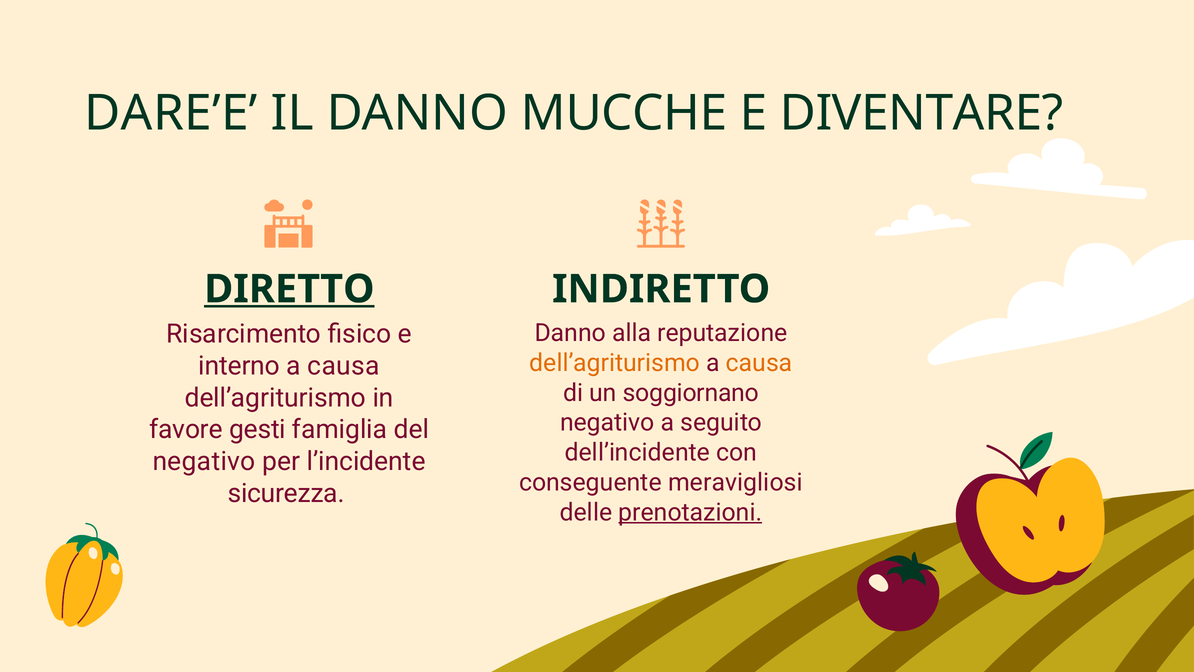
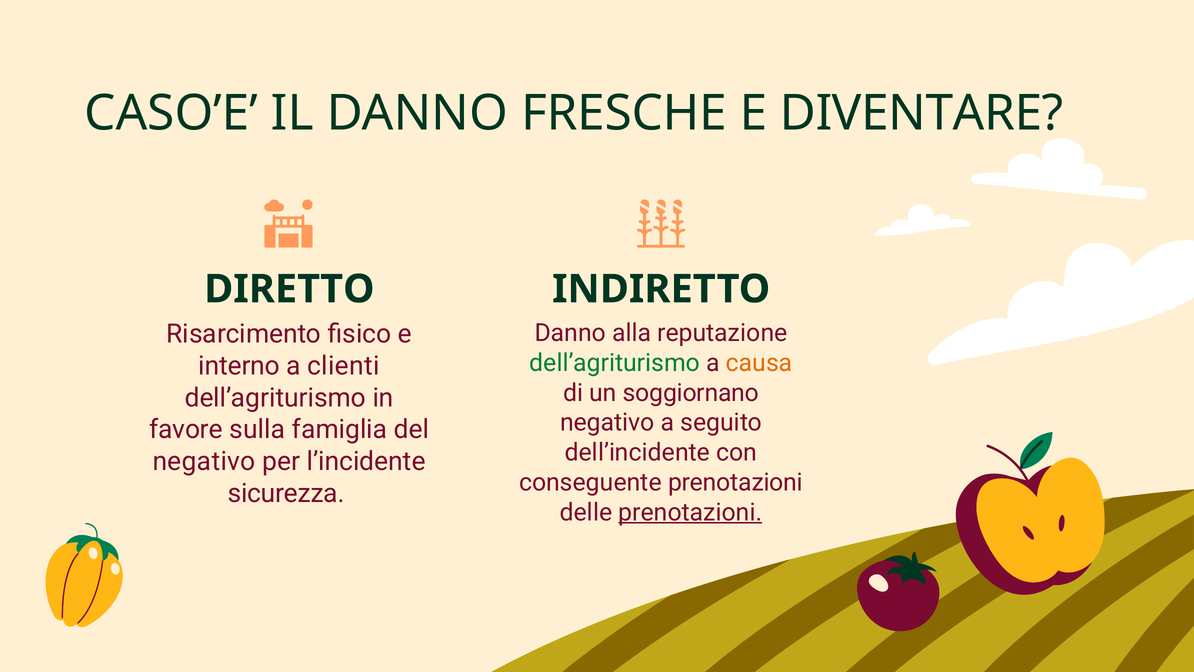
DARE’E: DARE’E -> CASO’E (171, 113)
MUCCHE: MUCCHE -> FRESCHE (624, 113)
DIRETTO underline: present -> none (289, 289)
dell’agriturismo colour: orange -> green (615, 363)
causa: causa -> clienti (343, 366)
gesti: gesti -> sulla (257, 430)
conseguente meravigliosi: meravigliosi -> prenotazioni (736, 482)
